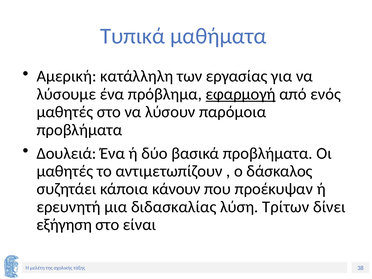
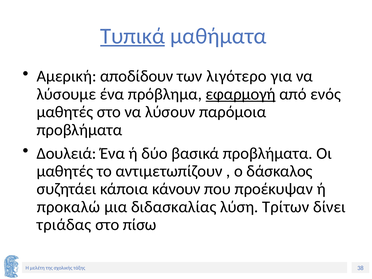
Τυπικά underline: none -> present (133, 36)
κατάλληλη: κατάλληλη -> αποδίδουν (137, 76)
εργασίας: εργασίας -> λιγότερο (236, 76)
ερευνητή: ερευνητή -> προκαλώ (68, 207)
εξήγηση: εξήγηση -> τριάδας (64, 225)
είναι: είναι -> πίσω (140, 225)
